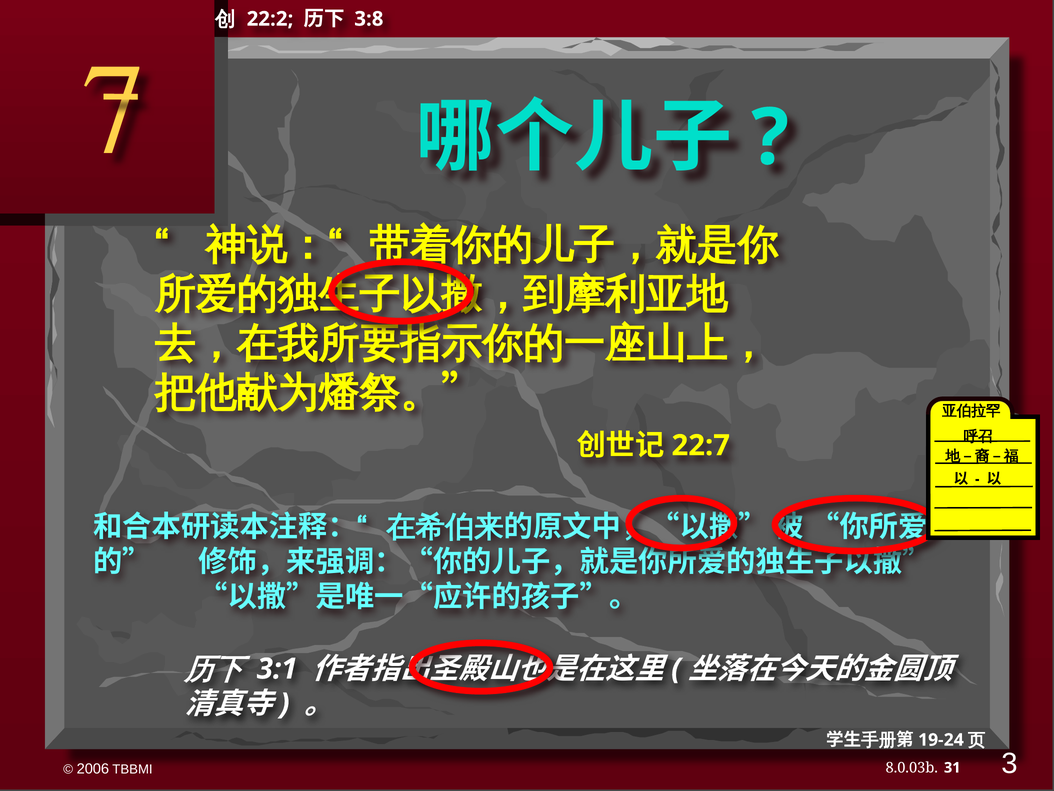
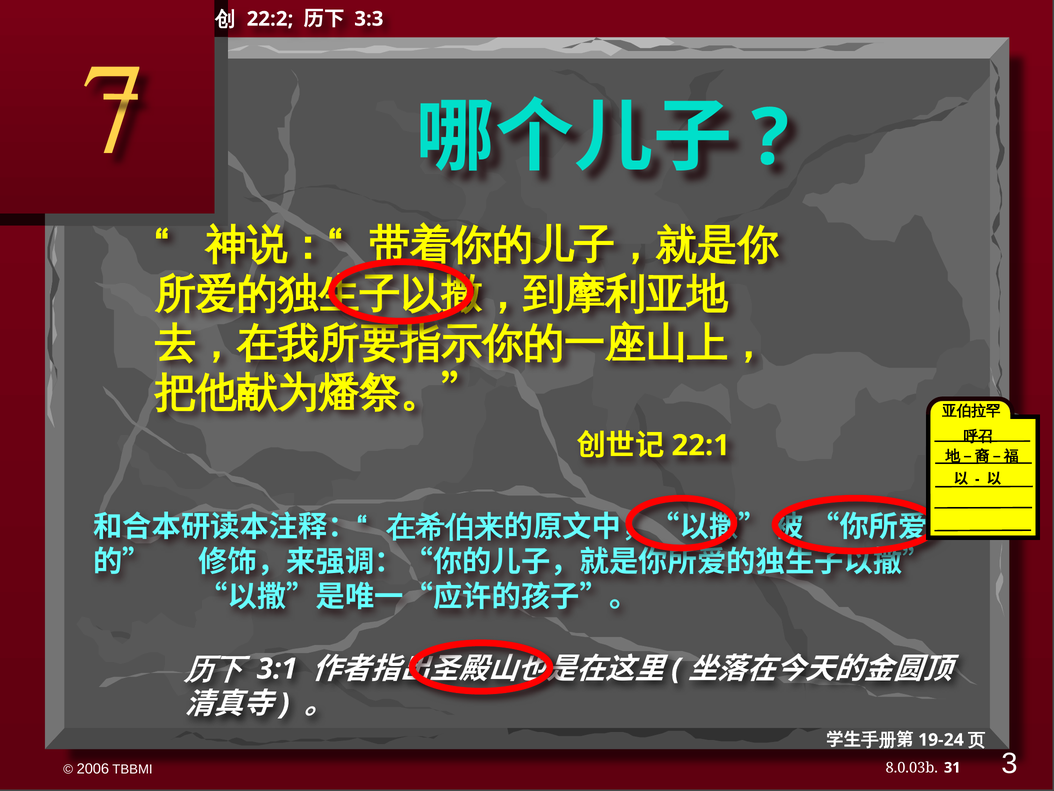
3:8: 3:8 -> 3:3 (369, 19)
22:7: 22:7 -> 22:1 (701, 445)
